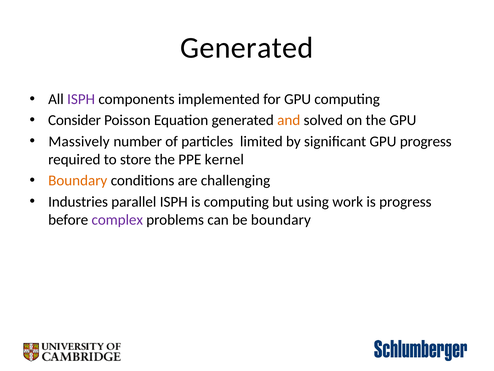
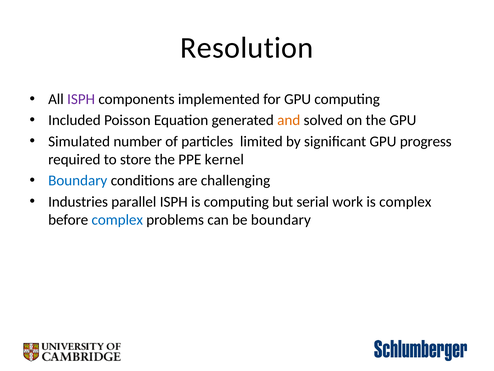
Generated: Generated -> Resolution (247, 48)
Consider: Consider -> Included (74, 120)
Massively: Massively -> Simulated (79, 141)
Boundary colour: orange -> blue (78, 180)
using: using -> serial (313, 202)
is progress: progress -> complex (405, 202)
complex colour: purple -> blue (117, 220)
